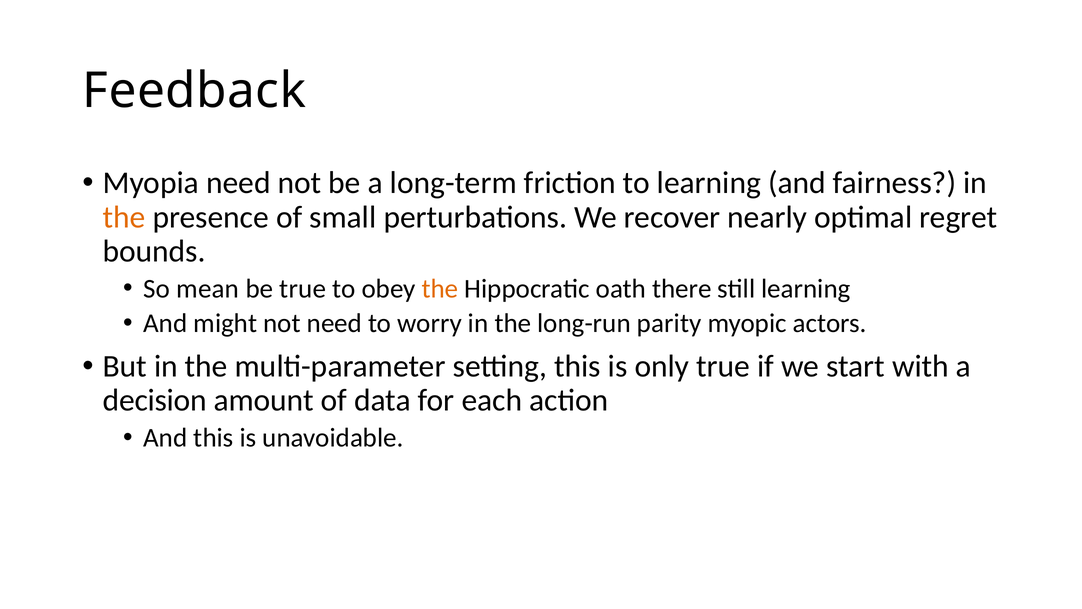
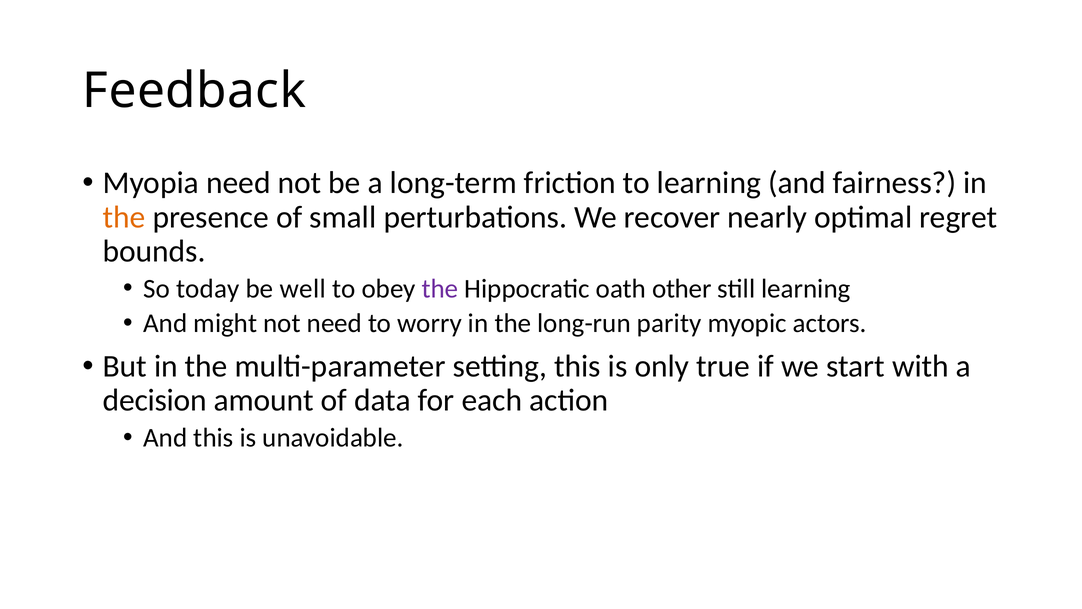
mean: mean -> today (208, 288)
be true: true -> well (303, 288)
the colour: orange -> purple (440, 288)
there: there -> other (682, 288)
